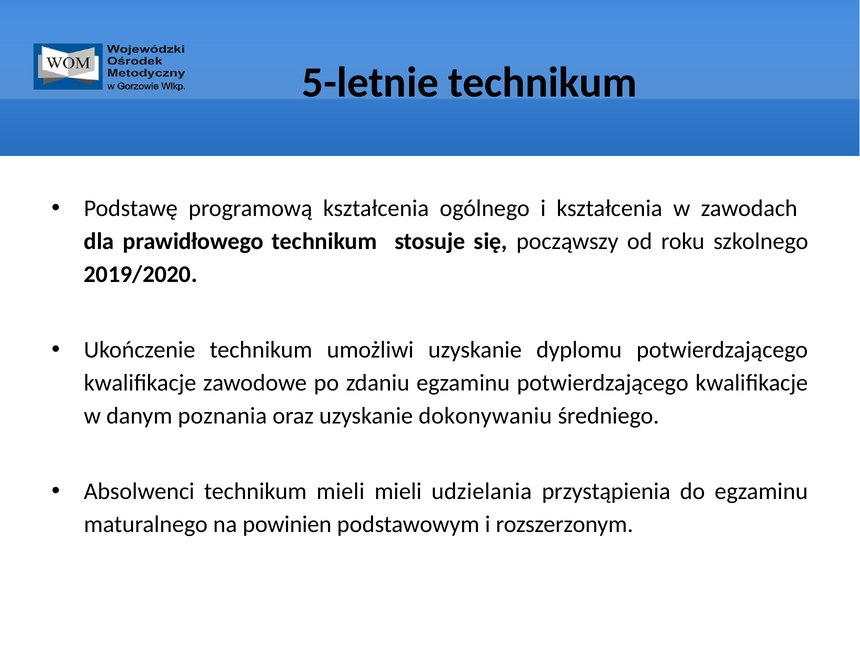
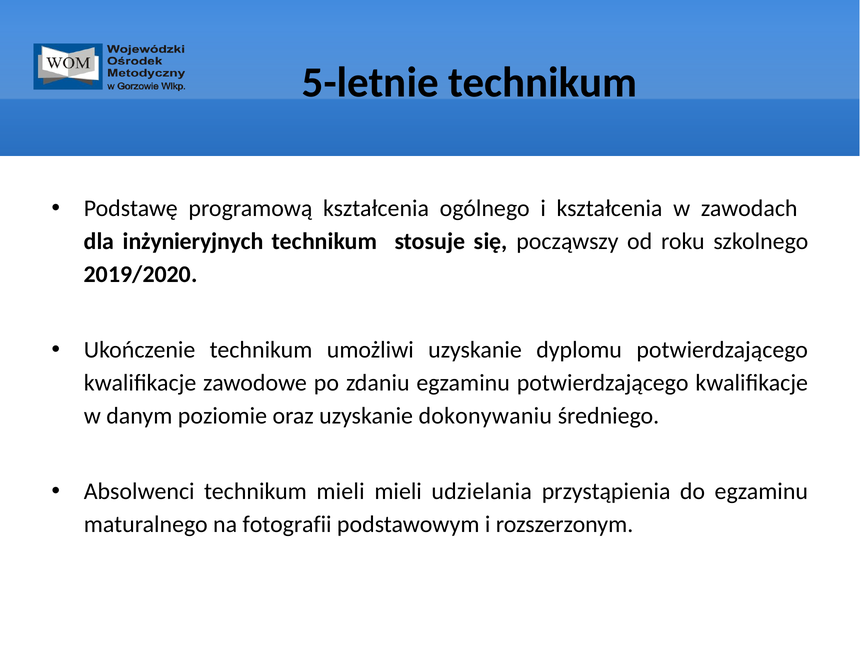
prawidłowego: prawidłowego -> inżynieryjnych (193, 242)
poznania: poznania -> poziomie (222, 416)
powinien: powinien -> fotografii (287, 524)
